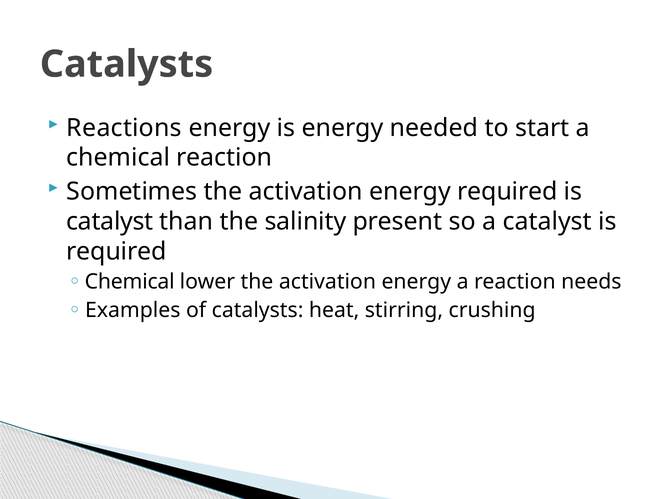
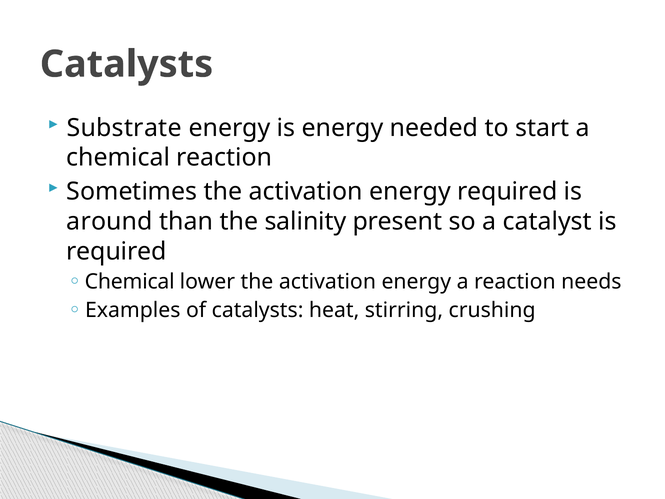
Reactions: Reactions -> Substrate (124, 128)
catalyst: catalyst -> around (110, 221)
